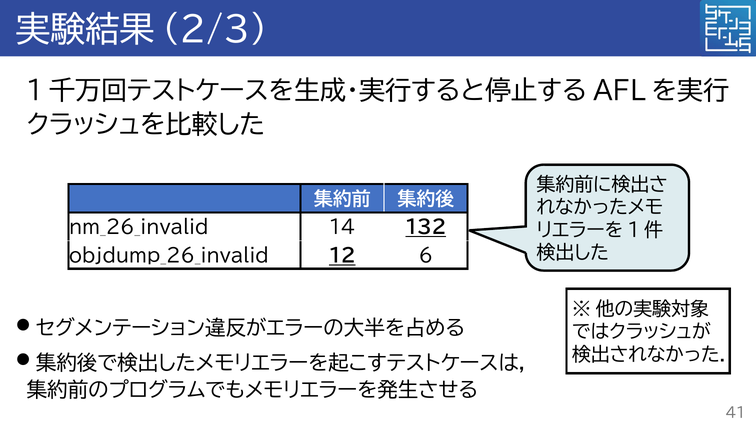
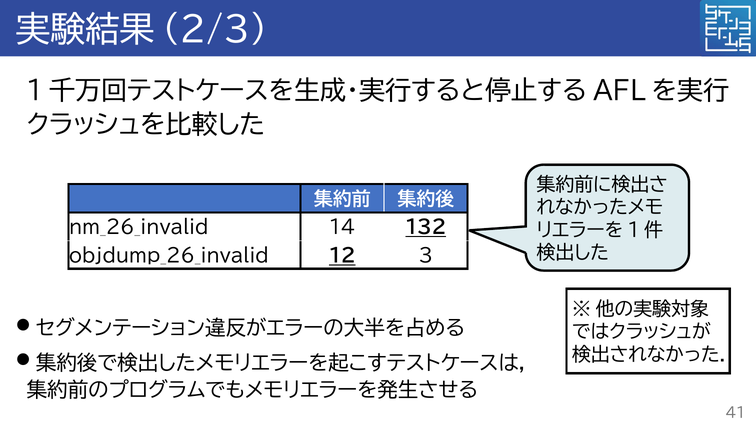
6: 6 -> 3 (426, 256)
